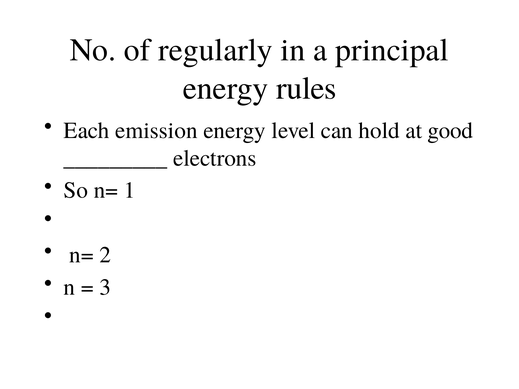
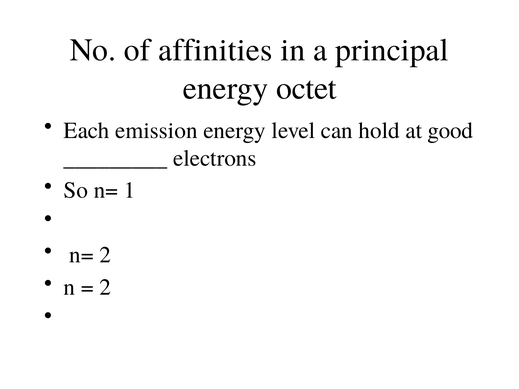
regularly: regularly -> affinities (215, 50)
rules: rules -> octet (306, 88)
3: 3 -> 2 (105, 287)
